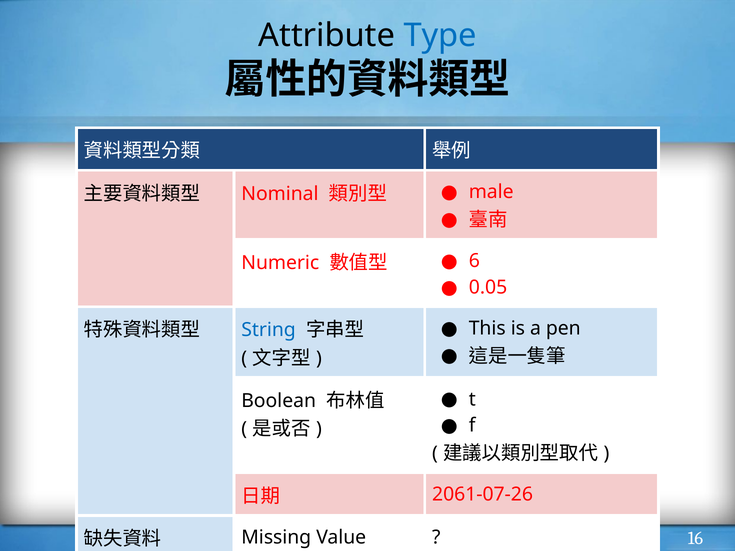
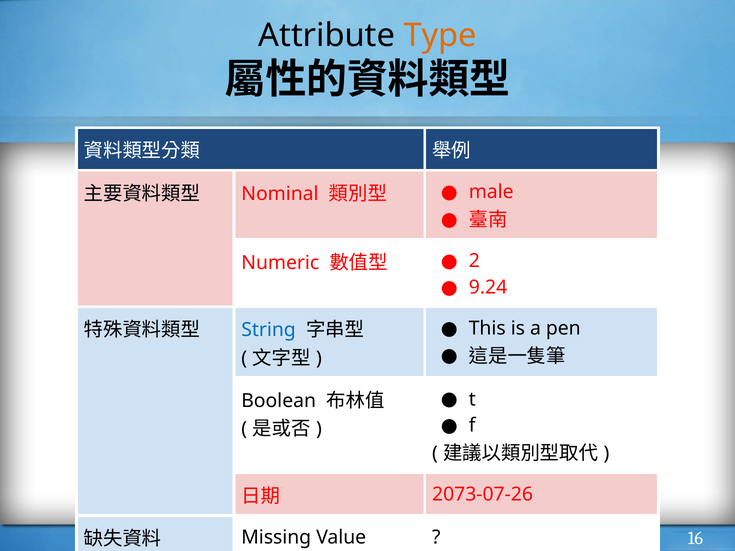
Type colour: blue -> orange (440, 35)
6: 6 -> 2 (474, 261)
0.05: 0.05 -> 9.24 (488, 287)
2061-07-26: 2061-07-26 -> 2073-07-26 (483, 495)
